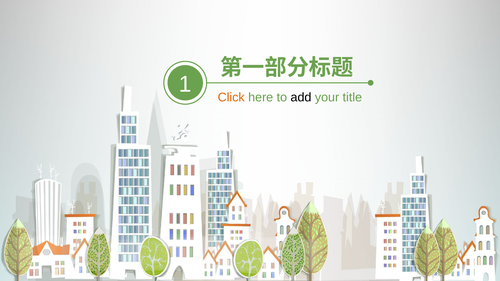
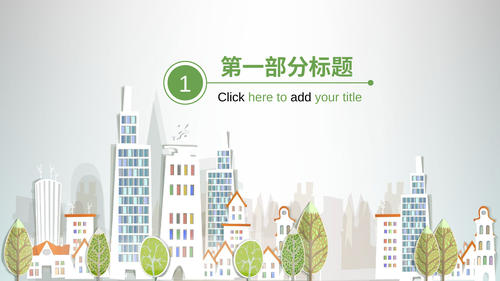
Click colour: orange -> black (231, 97)
